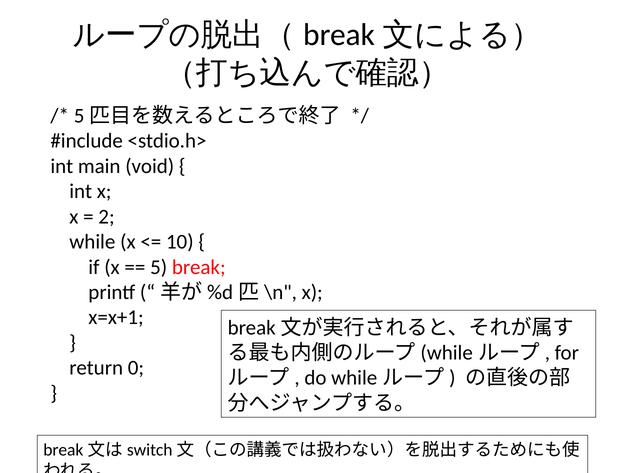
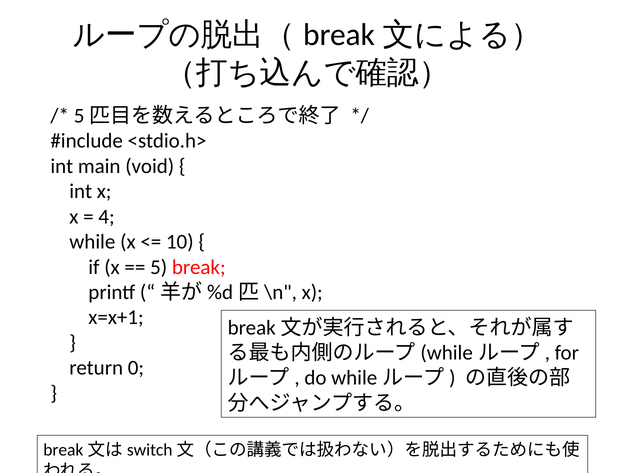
2: 2 -> 4 (106, 216)
